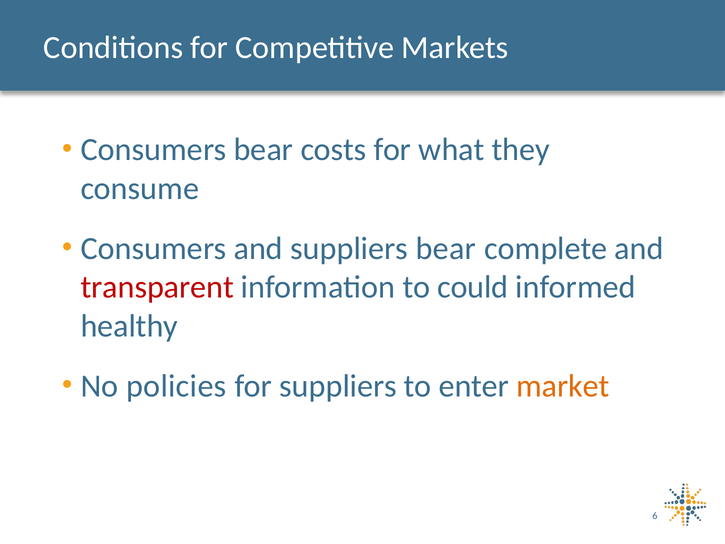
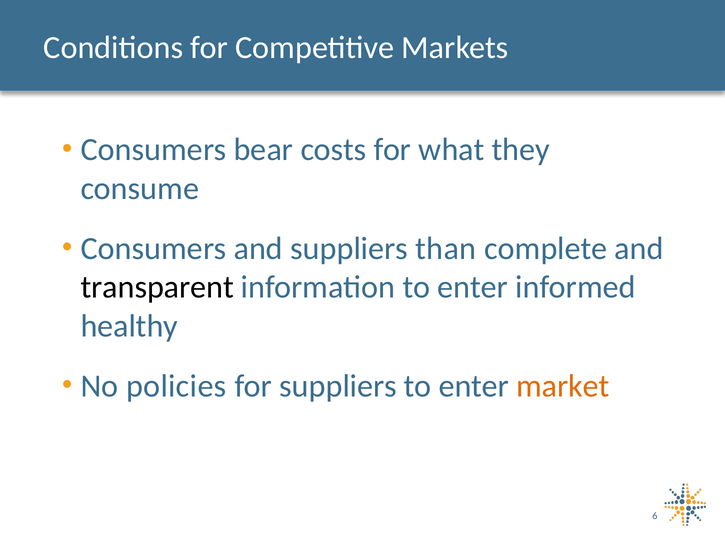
suppliers bear: bear -> than (446, 248)
transparent colour: red -> black (157, 287)
information to could: could -> enter (473, 287)
